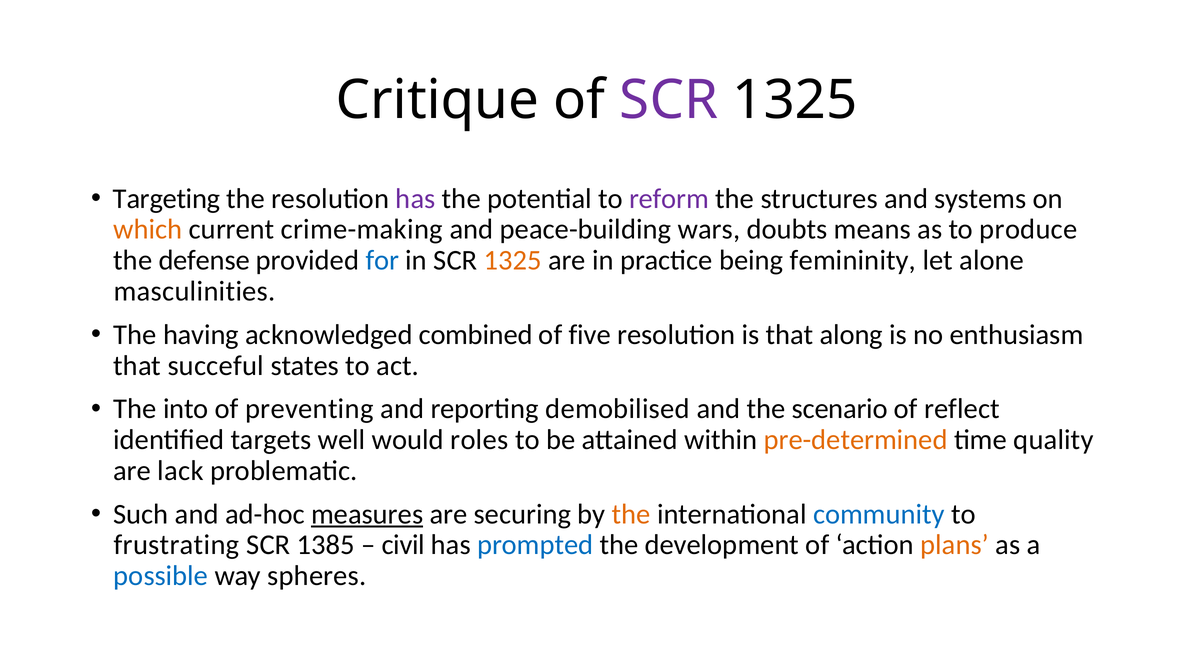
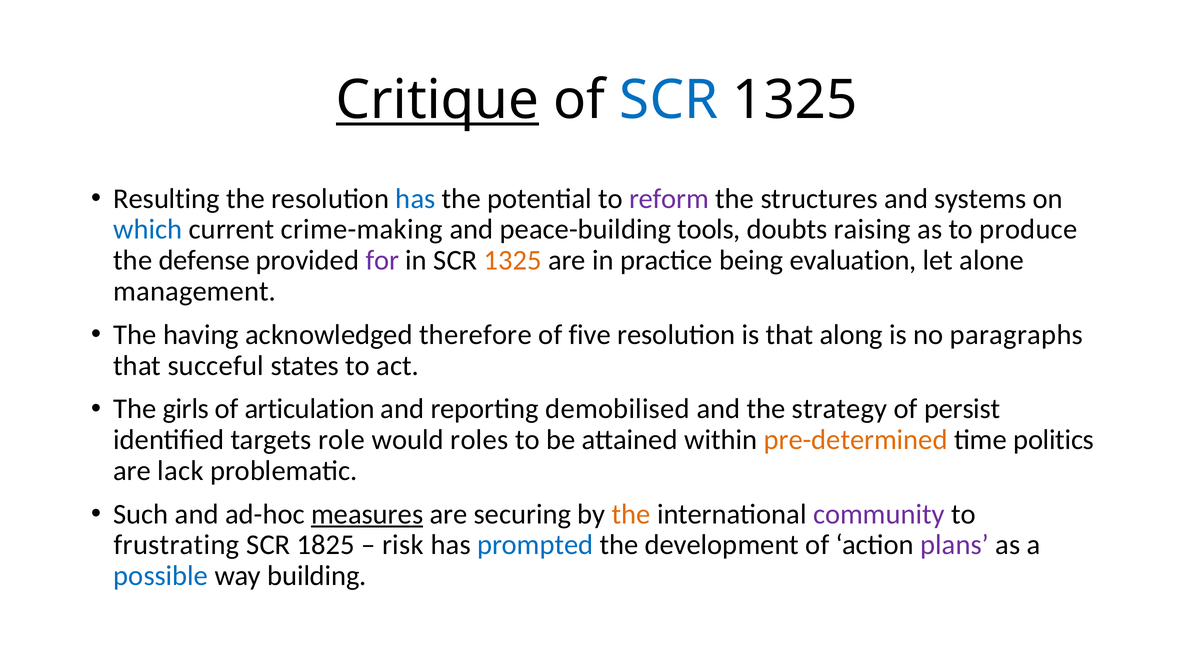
Critique underline: none -> present (437, 100)
SCR colour: purple -> blue (669, 100)
Targeting: Targeting -> Resulting (167, 199)
has colour: purple -> blue (415, 199)
which colour: orange -> blue (148, 229)
wars: wars -> tools (709, 229)
means: means -> raising (872, 229)
for colour: blue -> purple (382, 260)
femininity: femininity -> evaluation (853, 260)
masculinities: masculinities -> management (195, 291)
combined: combined -> therefore (475, 335)
enthusiasm: enthusiasm -> paragraphs (1016, 335)
into: into -> girls (186, 409)
preventing: preventing -> articulation (310, 409)
scenario: scenario -> strategy (840, 409)
reflect: reflect -> persist (962, 409)
well: well -> role (341, 440)
quality: quality -> politics (1054, 440)
community colour: blue -> purple (879, 514)
1385: 1385 -> 1825 (326, 545)
civil: civil -> risk (403, 545)
plans colour: orange -> purple (955, 545)
spheres: spheres -> building (317, 576)
